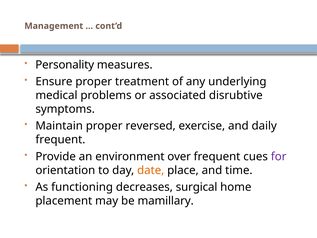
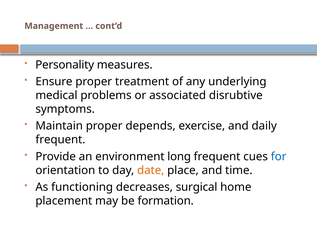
reversed: reversed -> depends (151, 126)
over: over -> long (179, 156)
for colour: purple -> blue (279, 156)
mamillary: mamillary -> formation (166, 201)
